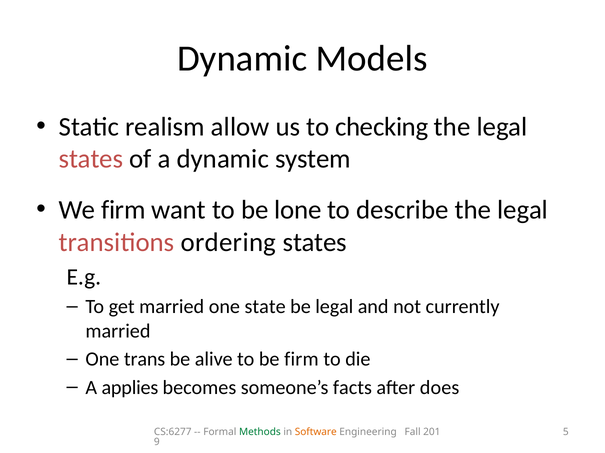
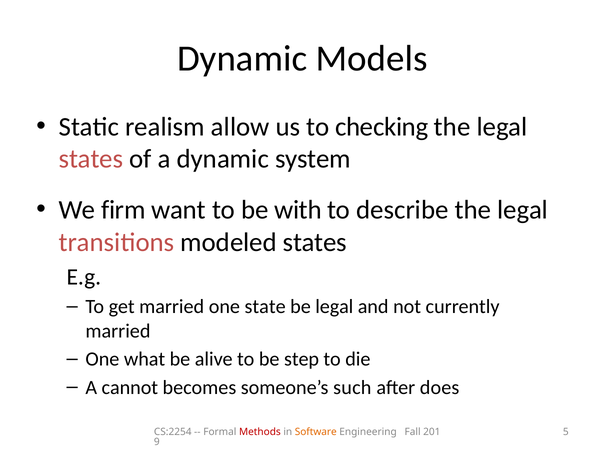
lone: lone -> with (298, 210)
ordering: ordering -> modeled (229, 243)
trans: trans -> what (145, 360)
be firm: firm -> step (302, 360)
applies: applies -> cannot (130, 388)
facts: facts -> such (352, 388)
CS:6277: CS:6277 -> CS:2254 (173, 433)
Methods colour: green -> red (260, 433)
